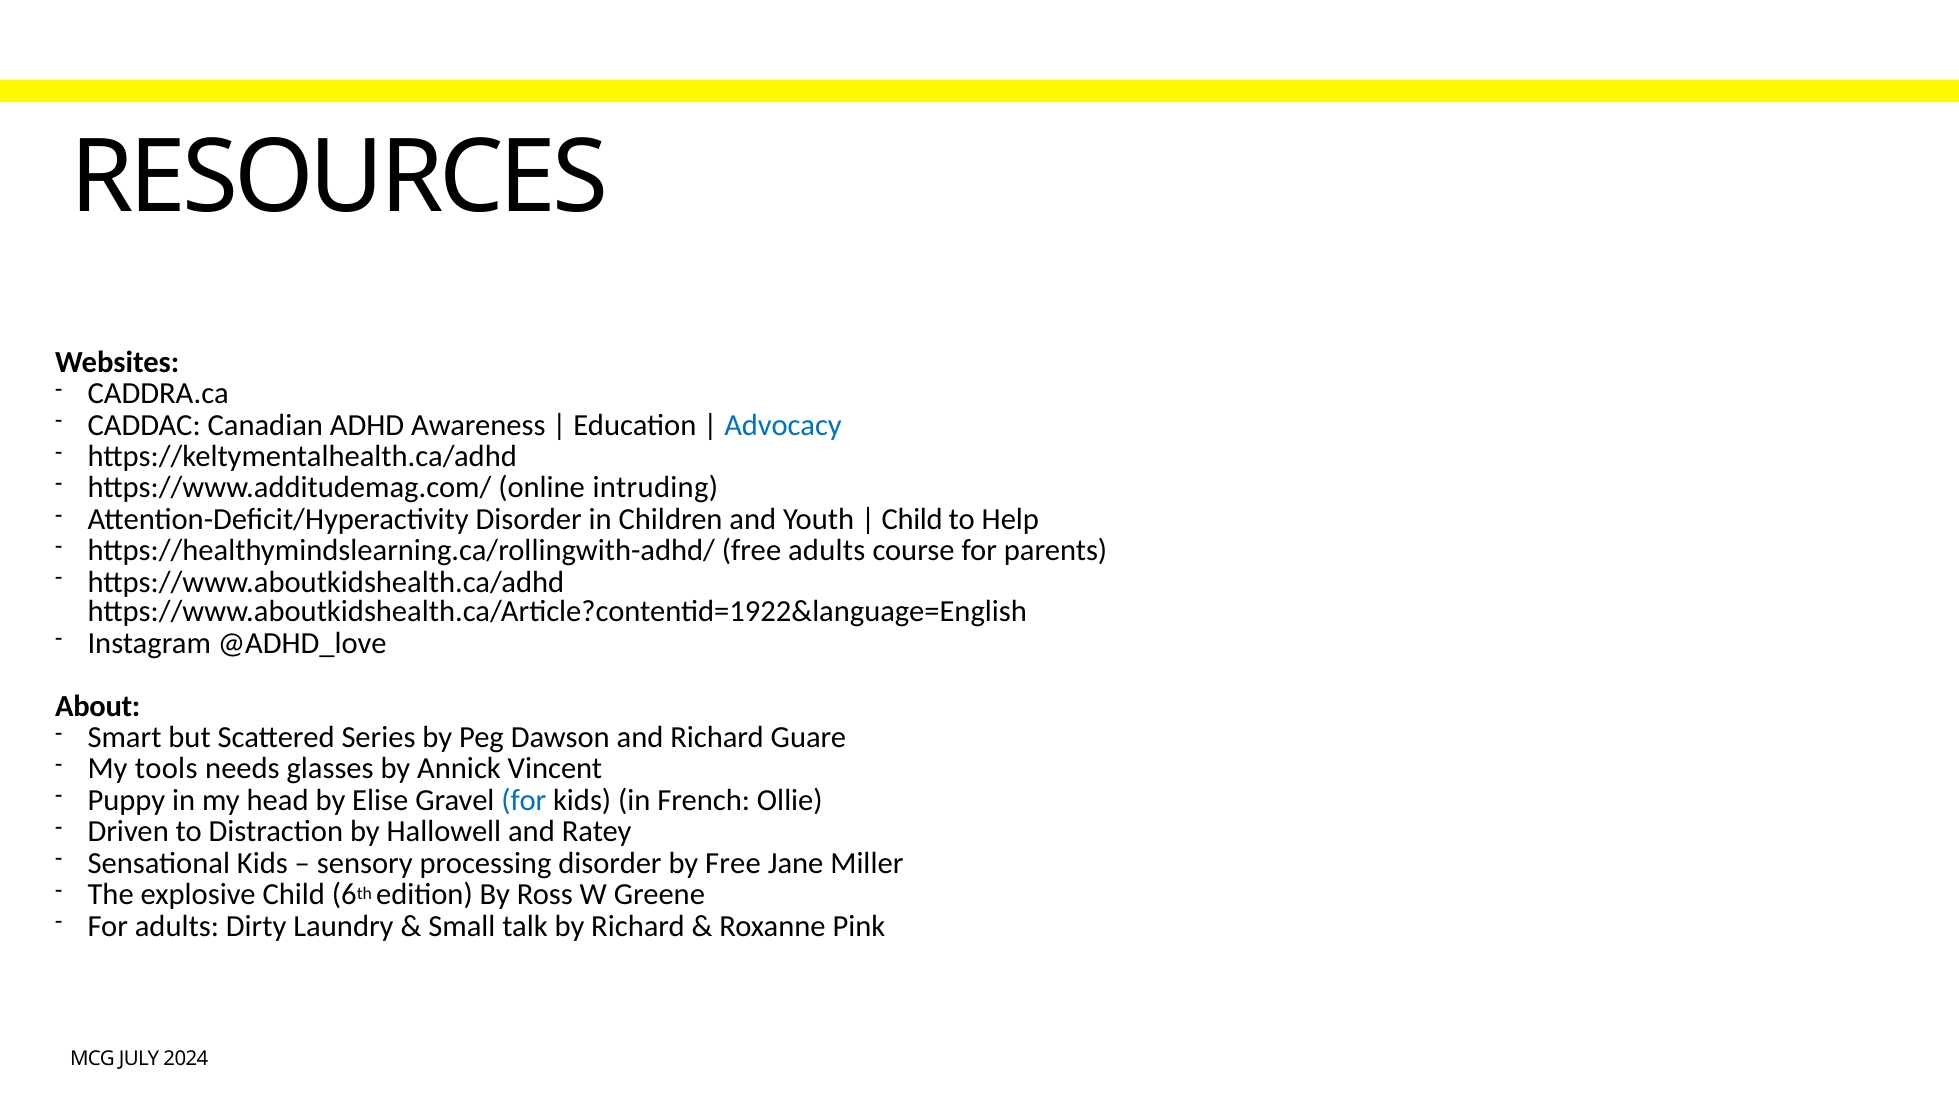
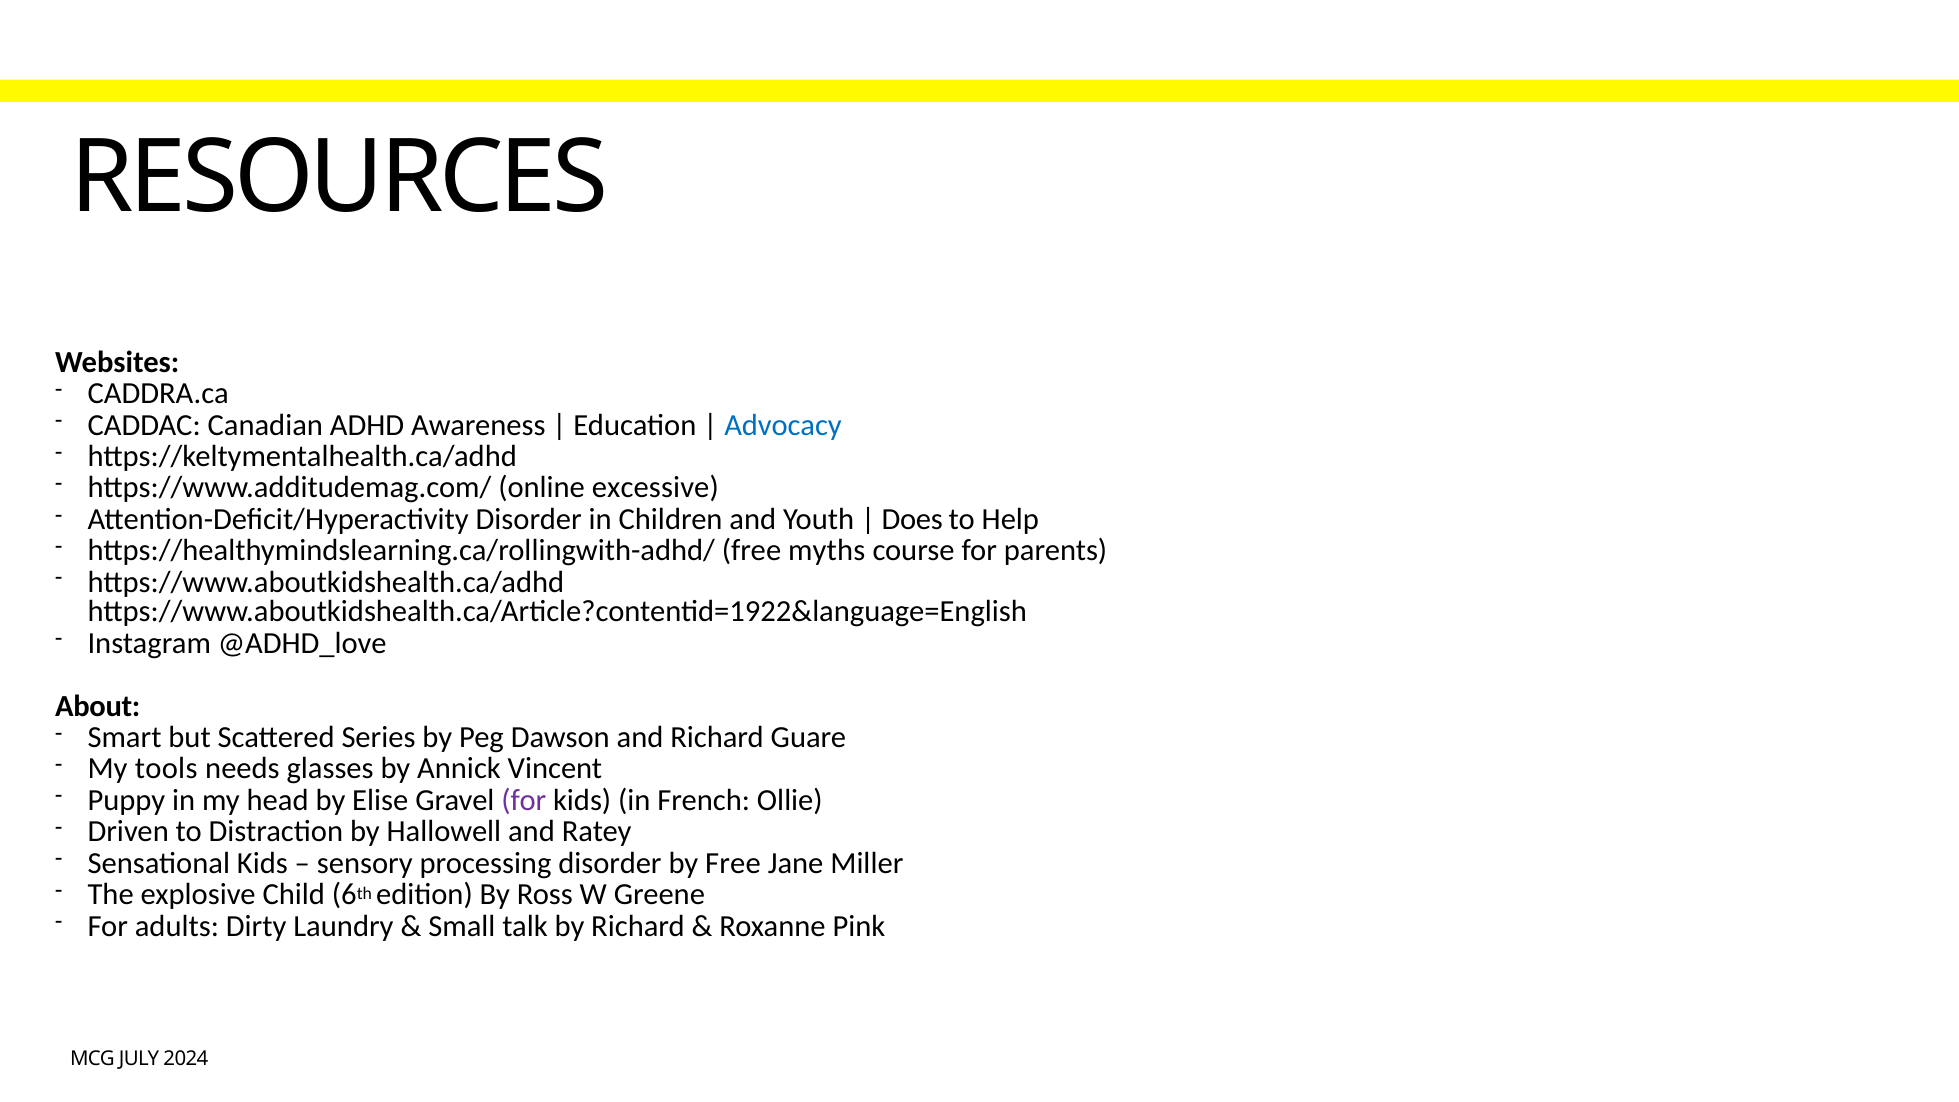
intruding: intruding -> excessive (655, 488)
Child: Child -> Does (912, 519)
free adults: adults -> myths (827, 551)
for colour: blue -> purple (524, 800)
